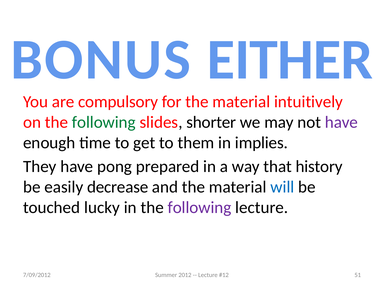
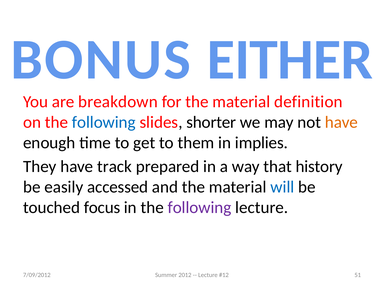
compulsory: compulsory -> breakdown (118, 102)
intuitively: intuitively -> definition (308, 102)
following colour: green -> blue (104, 122)
have colour: purple -> orange (341, 122)
pong: pong -> track (115, 167)
decrease: decrease -> accessed (118, 187)
lucky: lucky -> focus (102, 208)
